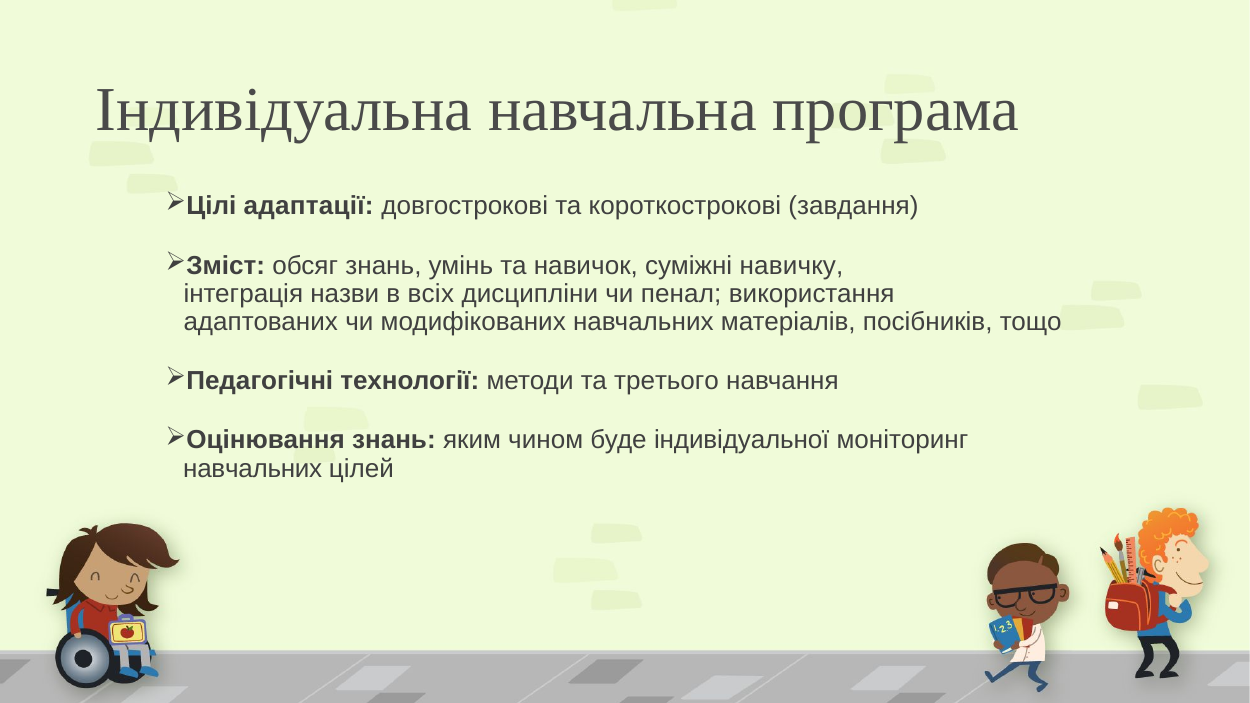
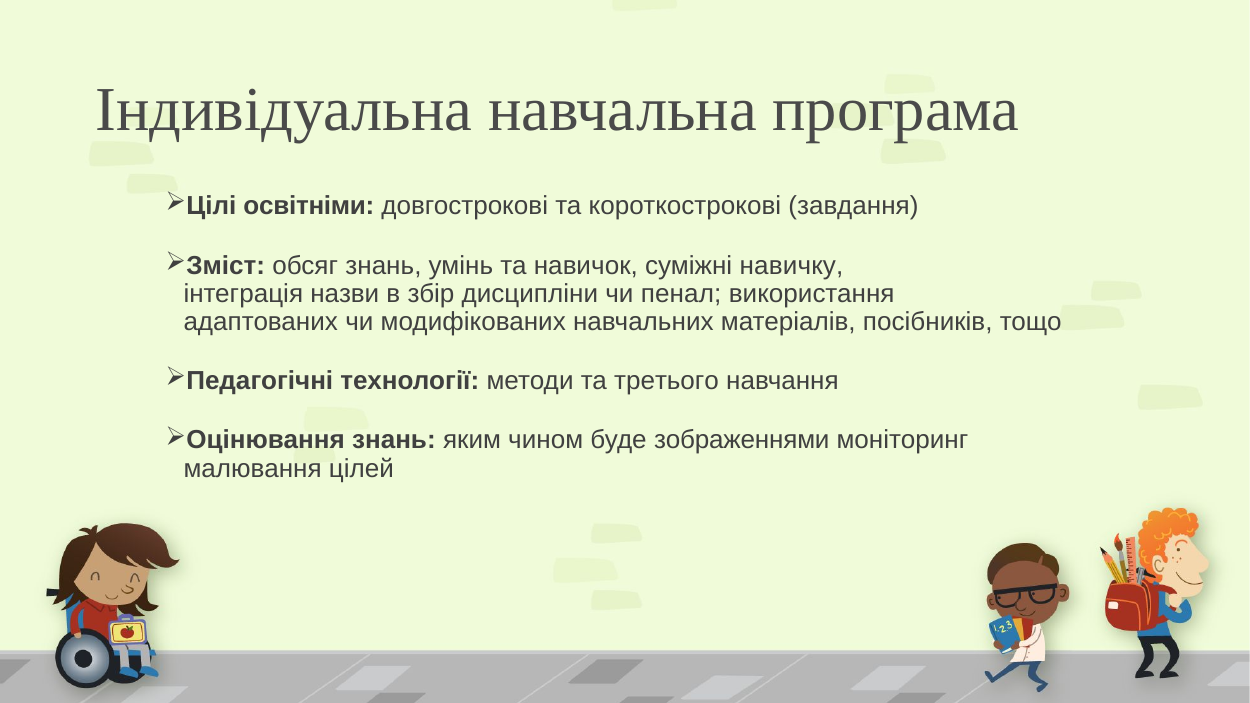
адаптації: адаптації -> освітніми (309, 206)
всіх: всіх -> збір (431, 294)
індивідуальної: індивідуальної -> зображеннями (742, 440)
навчальних: навчальних -> малювання (253, 469)
